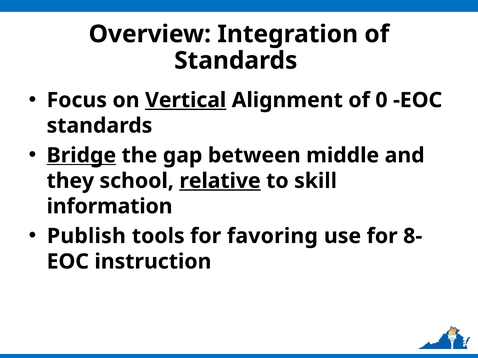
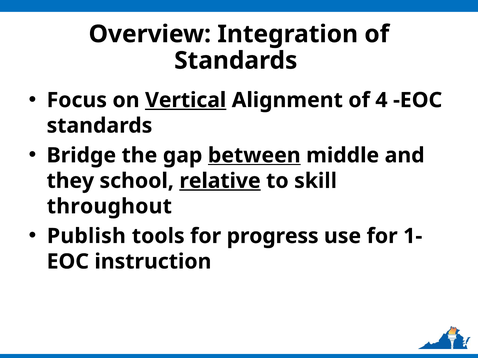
0: 0 -> 4 (381, 100)
Bridge underline: present -> none (81, 156)
between underline: none -> present (254, 156)
information: information -> throughout (109, 207)
favoring: favoring -> progress (273, 236)
8-: 8- -> 1- (413, 236)
